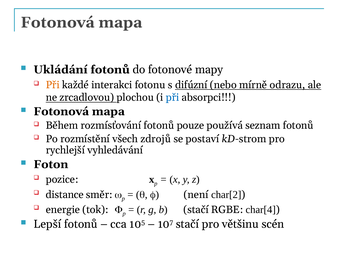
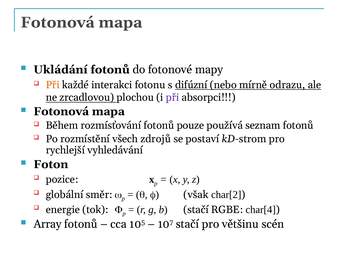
při colour: blue -> purple (173, 97)
distance: distance -> globální (65, 195)
není: není -> však (196, 195)
Lepší: Lepší -> Array (48, 224)
